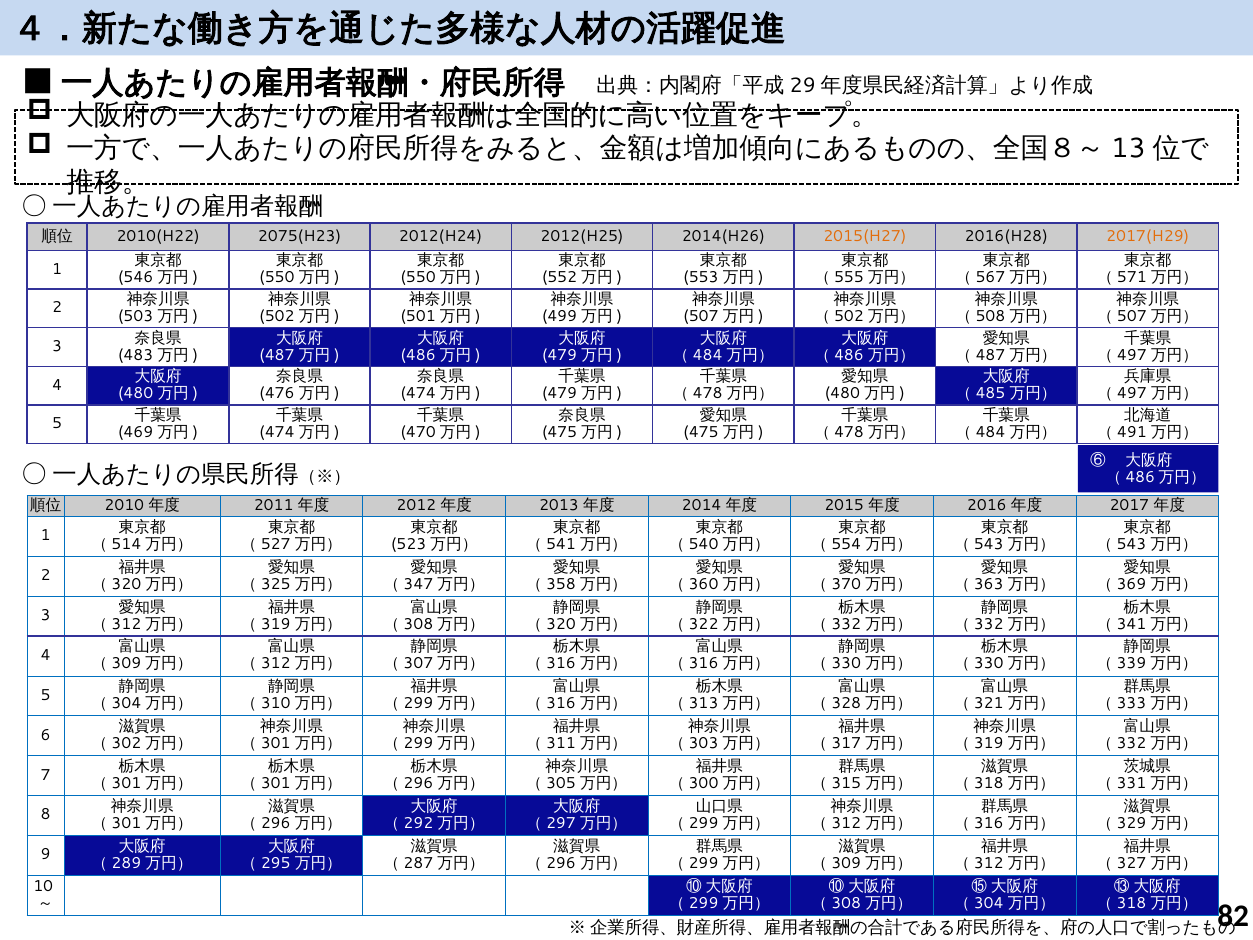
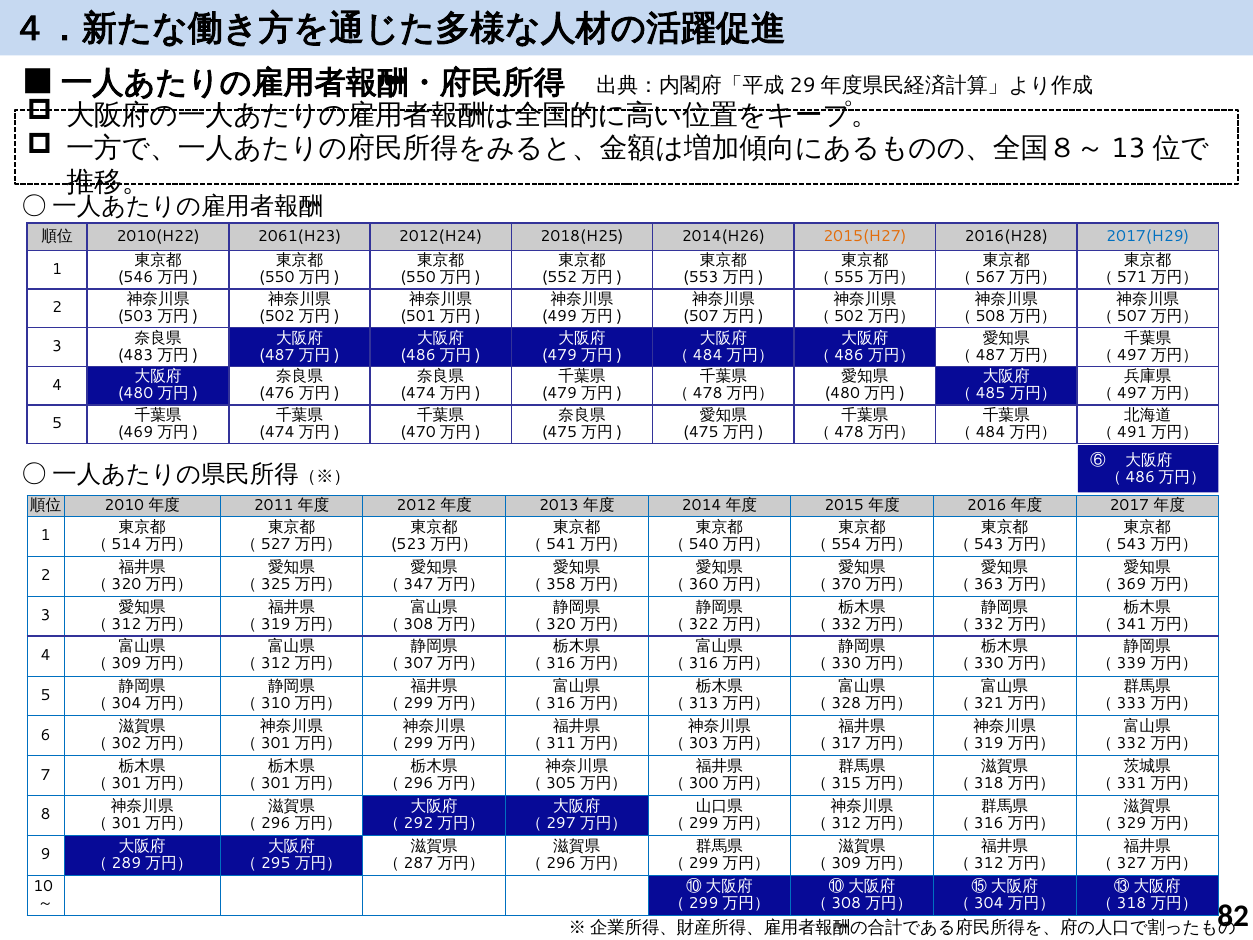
2075(H23: 2075(H23 -> 2061(H23 (300, 236)
2012(H25: 2012(H25 -> 2018(H25 (582, 236)
2017(H29 colour: orange -> blue (1148, 236)
